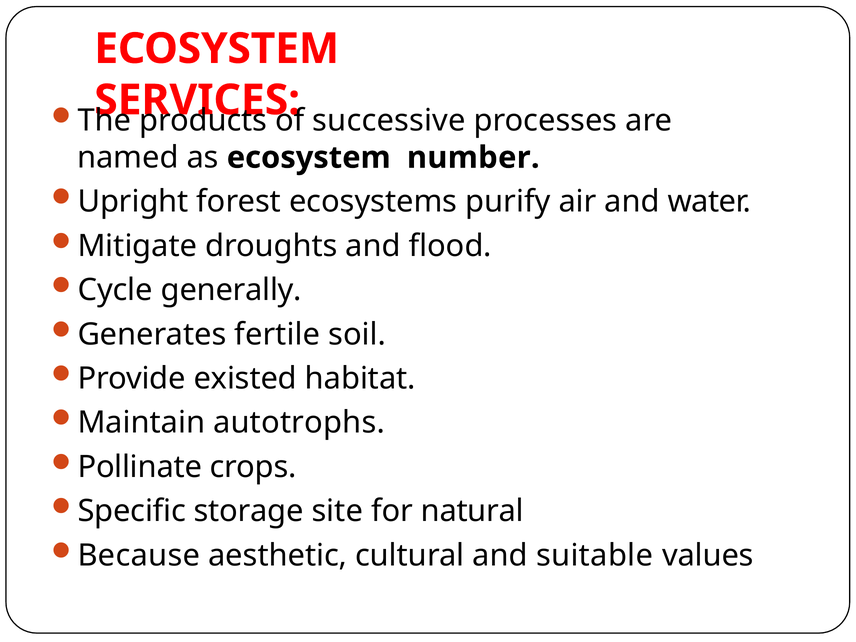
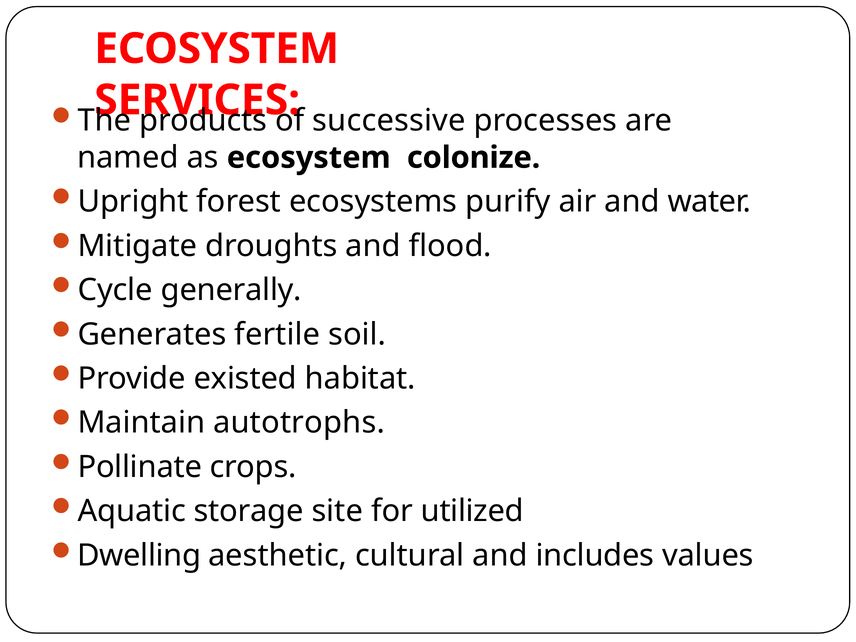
number: number -> colonize (474, 158)
Specific: Specific -> Aquatic (132, 511)
natural: natural -> utilized (472, 511)
Because: Because -> Dwelling (139, 555)
suitable: suitable -> includes (595, 555)
